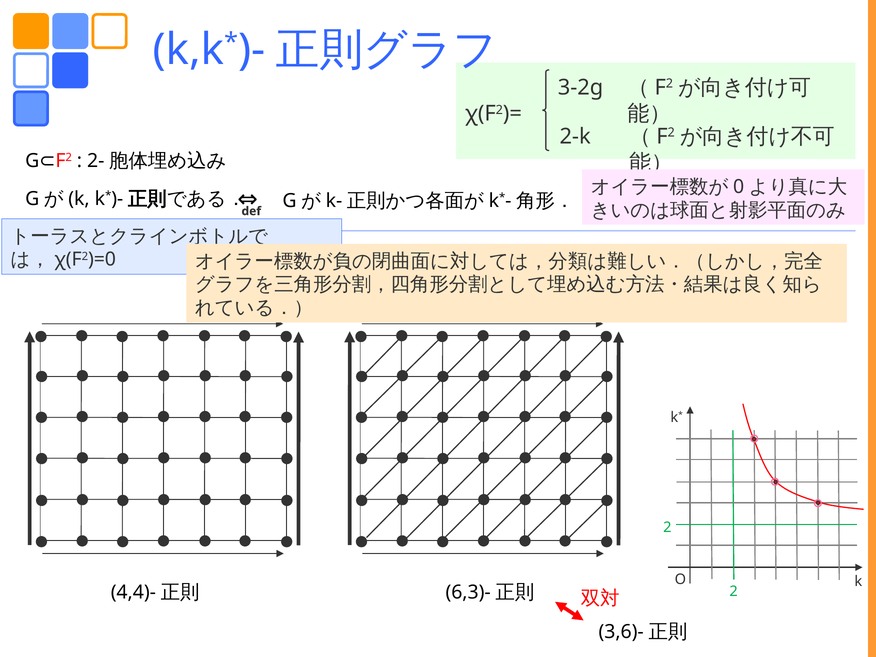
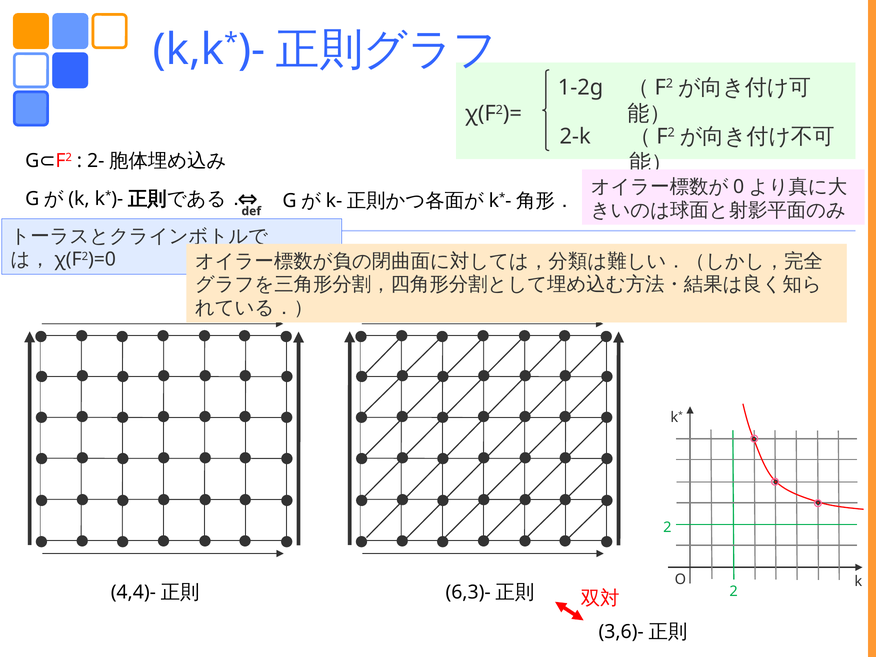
3-2g: 3-2g -> 1-2g (581, 87)
